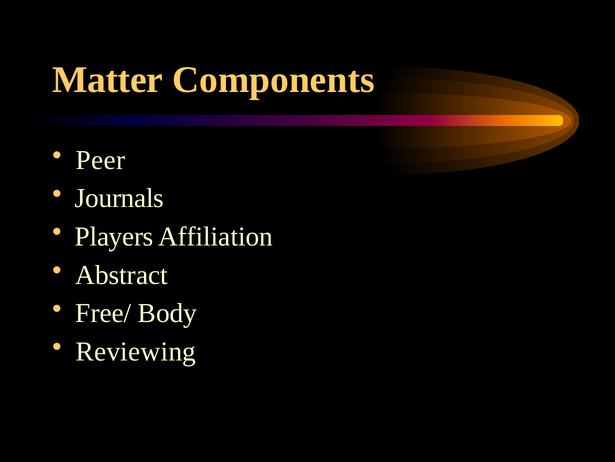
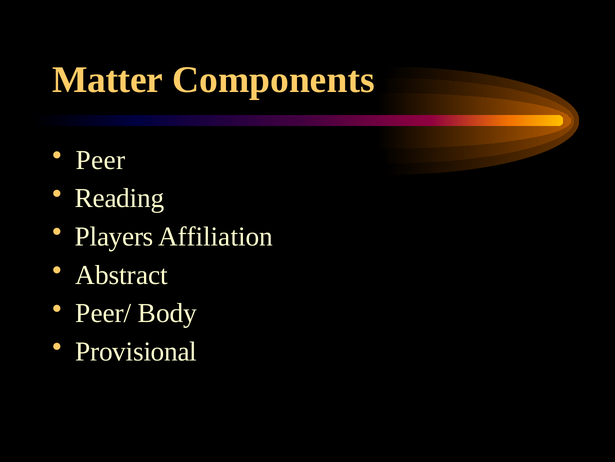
Journals: Journals -> Reading (120, 198)
Free/: Free/ -> Peer/ (103, 313)
Reviewing: Reviewing -> Provisional (136, 351)
